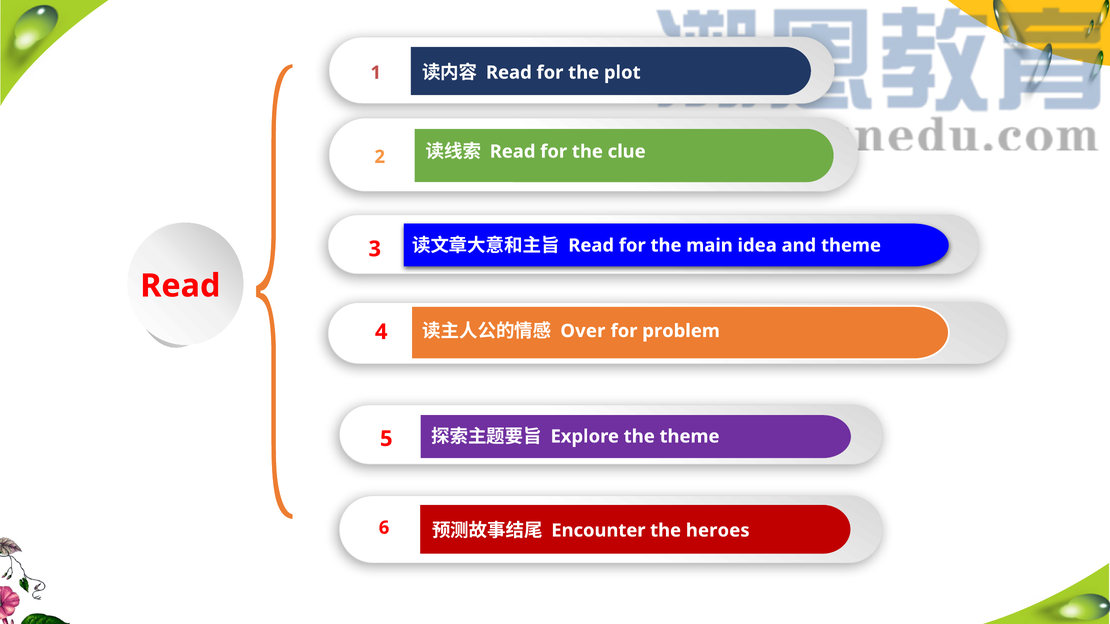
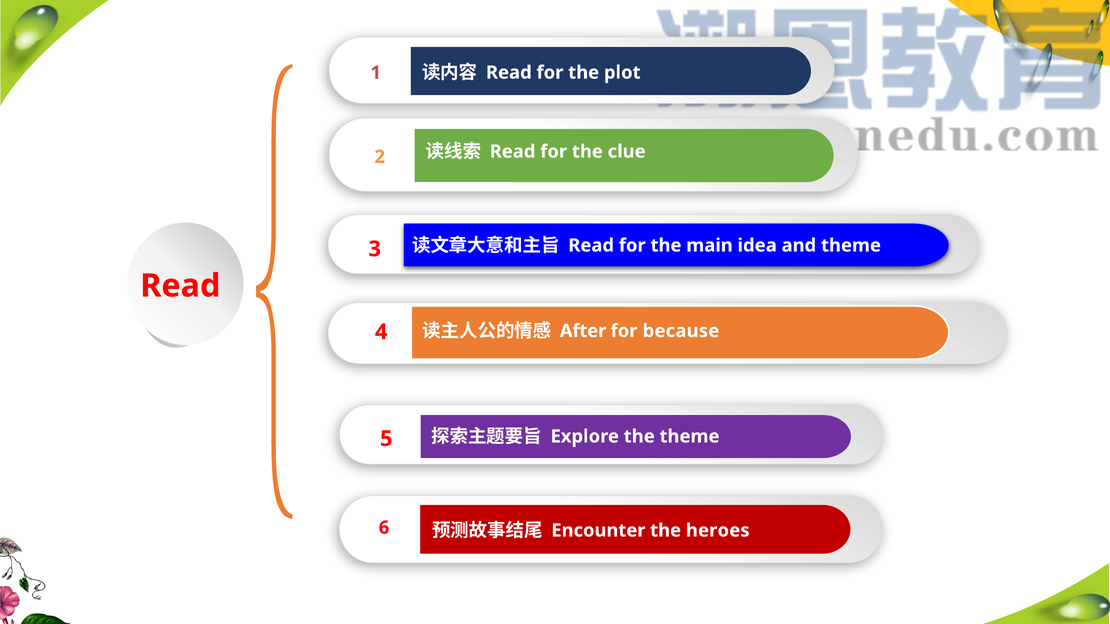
Over: Over -> After (583, 331)
problem: problem -> because (681, 331)
